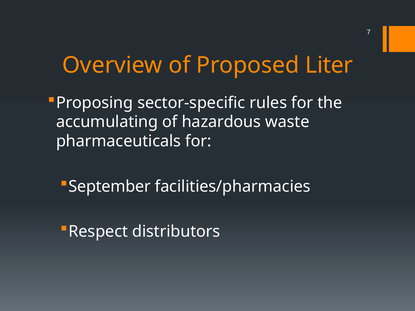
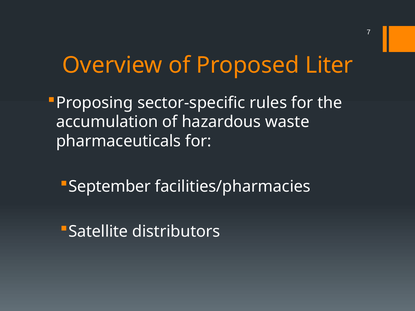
accumulating: accumulating -> accumulation (107, 122)
Respect: Respect -> Satellite (98, 232)
